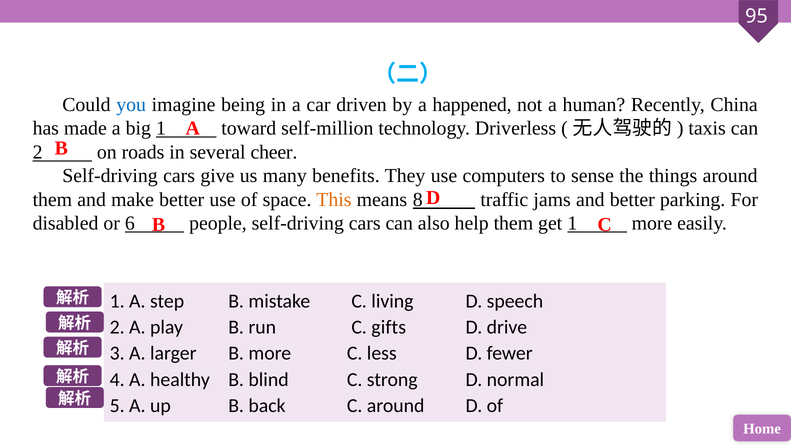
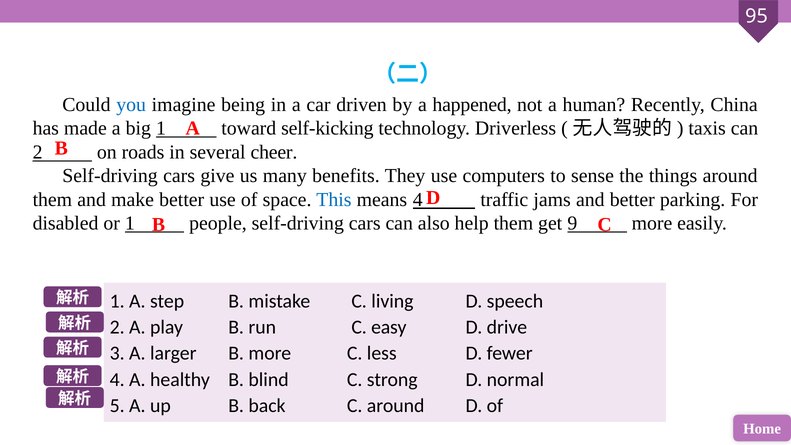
self-million: self-million -> self-kicking (327, 128)
This colour: orange -> blue (334, 199)
means 8: 8 -> 4 (418, 199)
or 6: 6 -> 1 (130, 223)
get 1: 1 -> 9 (572, 223)
gifts: gifts -> easy (389, 327)
